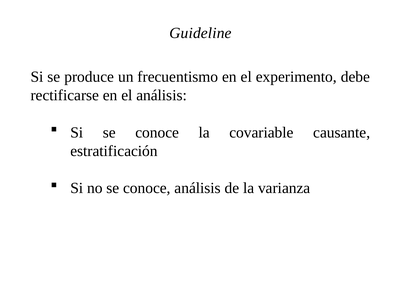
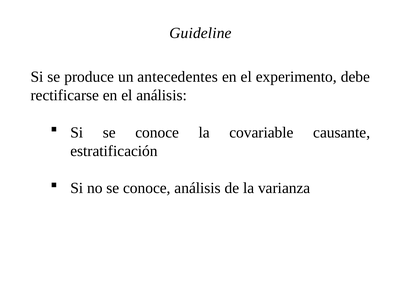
frecuentismo: frecuentismo -> antecedentes (178, 77)
